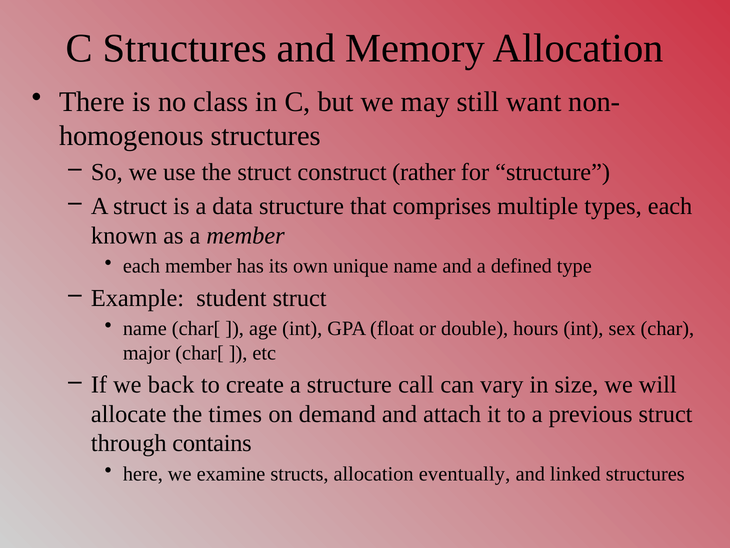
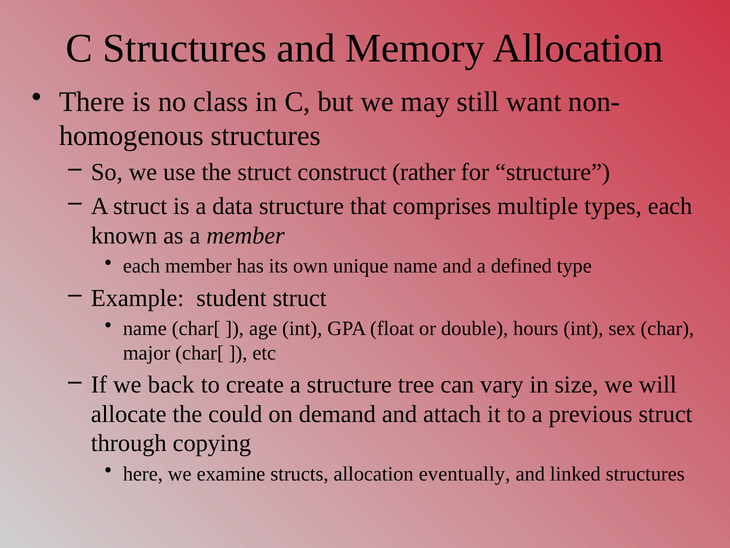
call: call -> tree (416, 385)
times: times -> could (235, 414)
contains: contains -> copying (212, 443)
